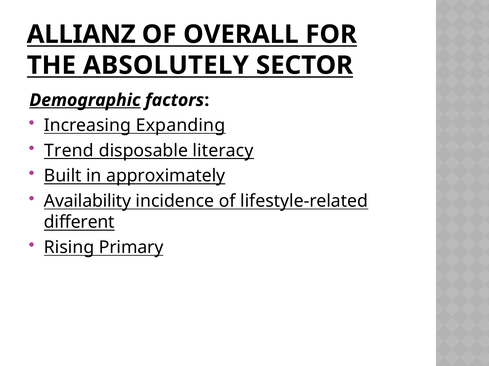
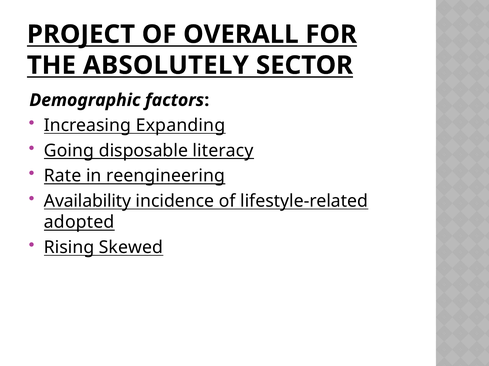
ALLIANZ: ALLIANZ -> PROJECT (81, 34)
Demographic underline: present -> none (85, 100)
Trend: Trend -> Going (69, 151)
Built: Built -> Rate (63, 176)
approximately: approximately -> reengineering (166, 176)
different: different -> adopted (79, 223)
Primary: Primary -> Skewed (131, 248)
